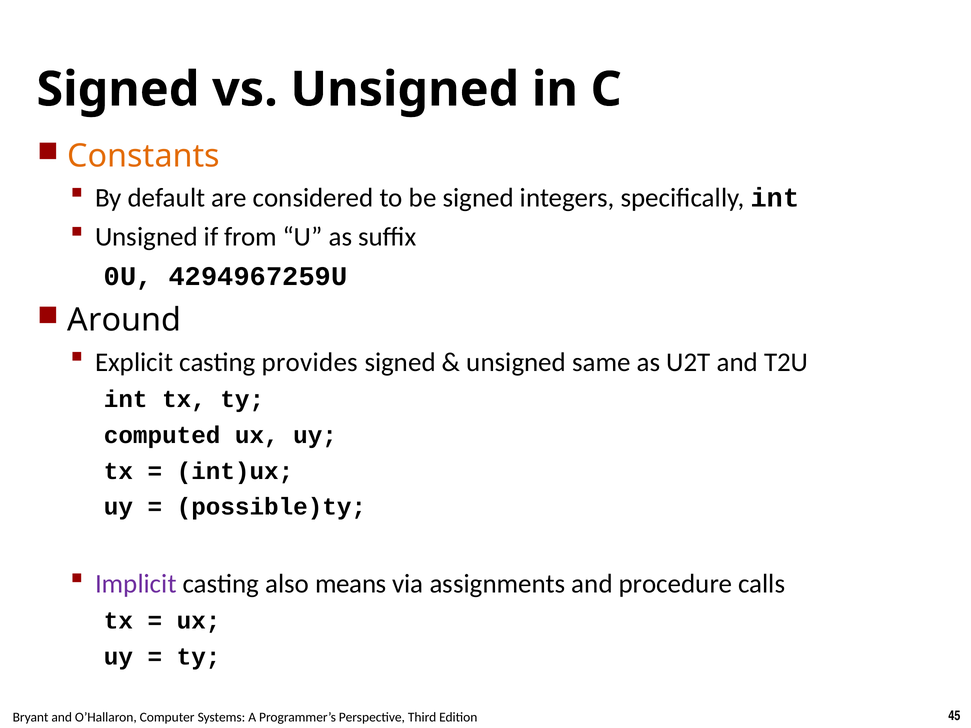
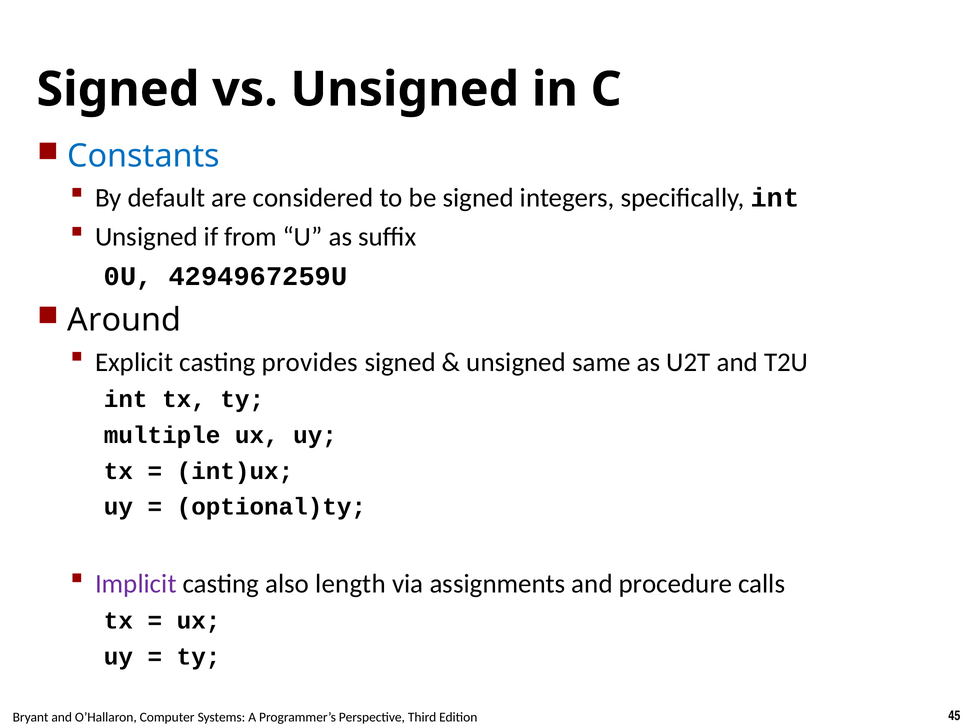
Constants colour: orange -> blue (144, 156)
computed: computed -> multiple (162, 435)
possible)ty: possible)ty -> optional)ty (271, 507)
means: means -> length (351, 584)
